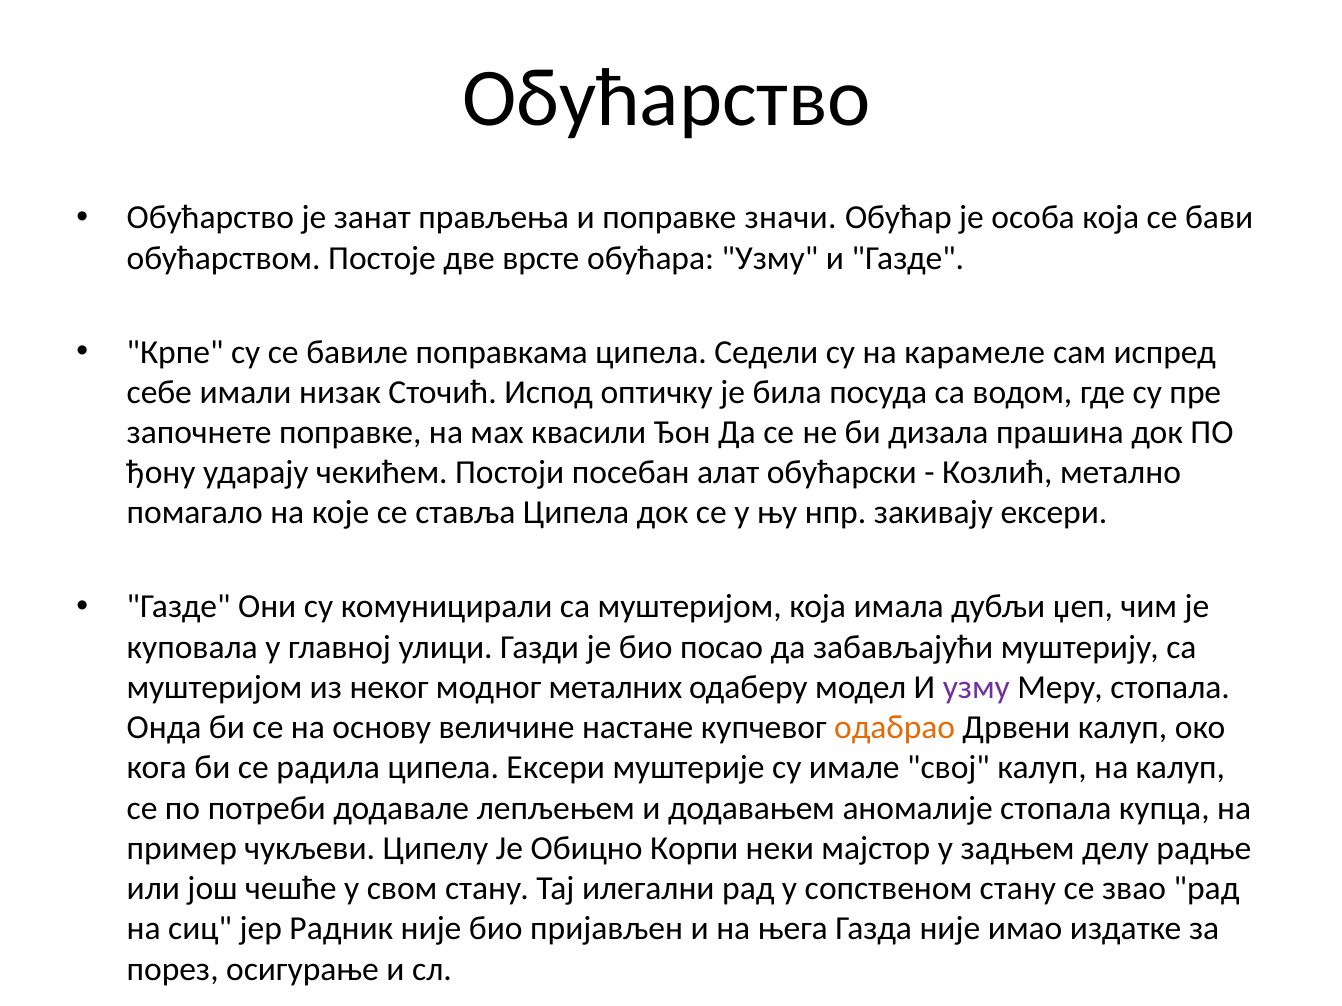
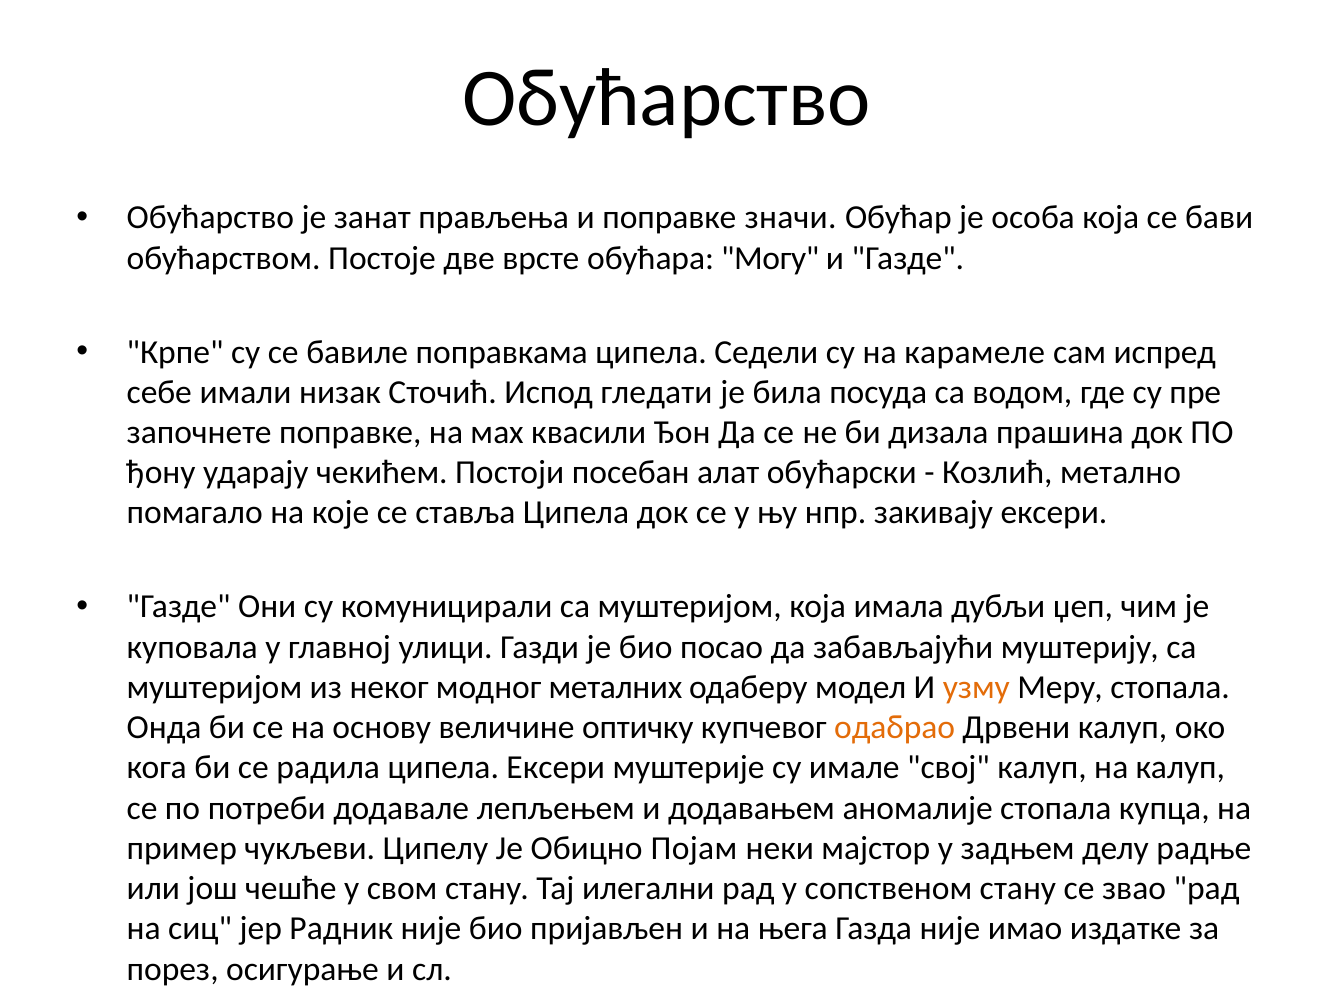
обућара Узму: Узму -> Могу (770, 258)
оптичку: оптичку -> гледати (657, 392)
узму colour: purple -> orange (976, 688)
настане: настане -> оптичку (638, 728)
Корпи: Корпи -> Појам (694, 849)
